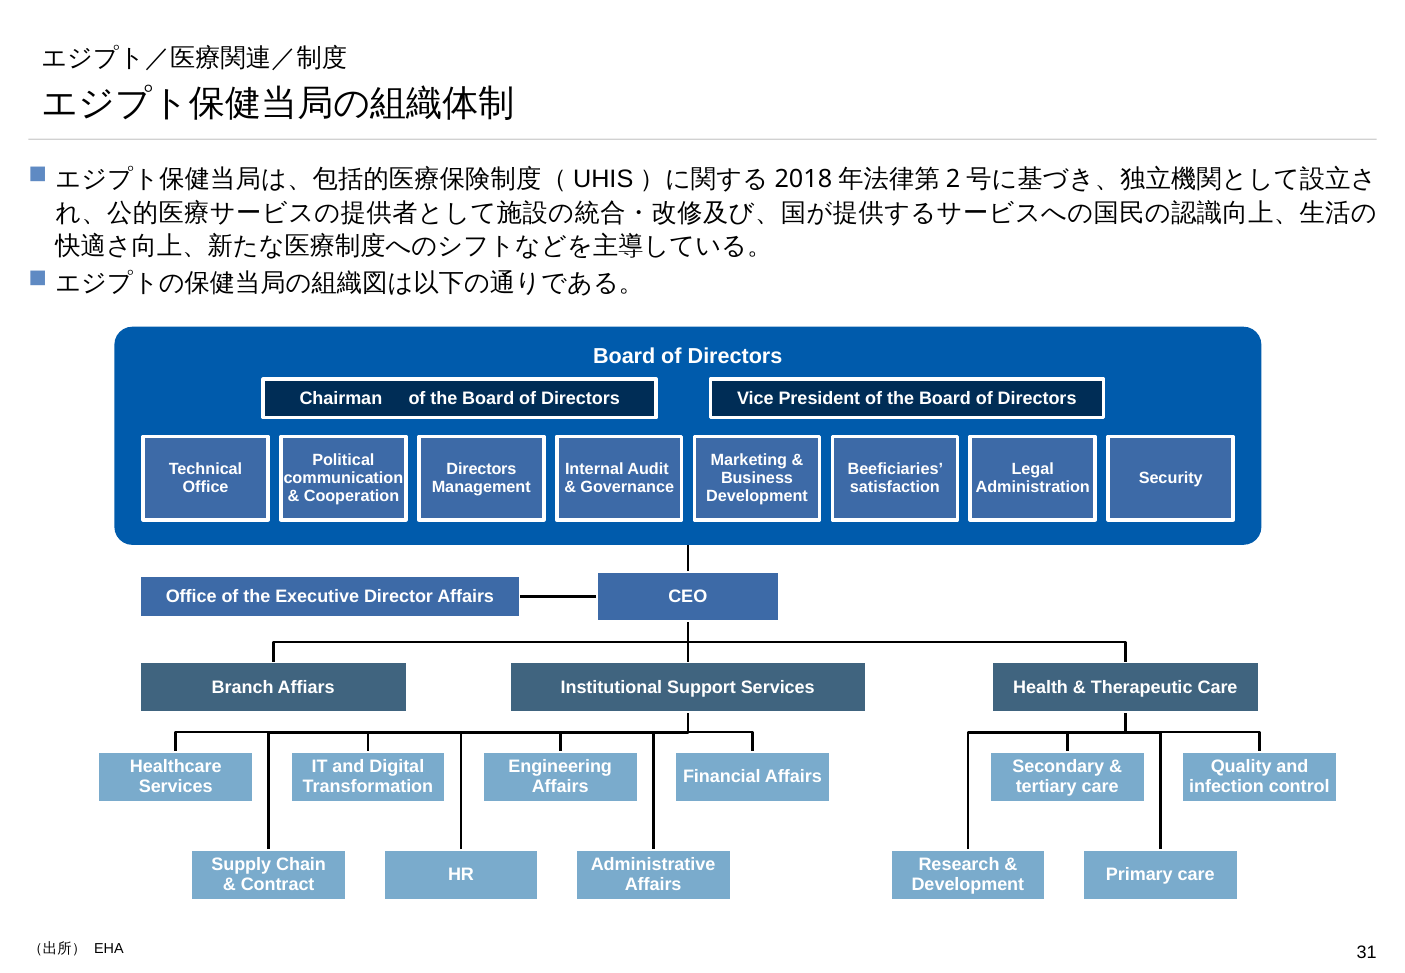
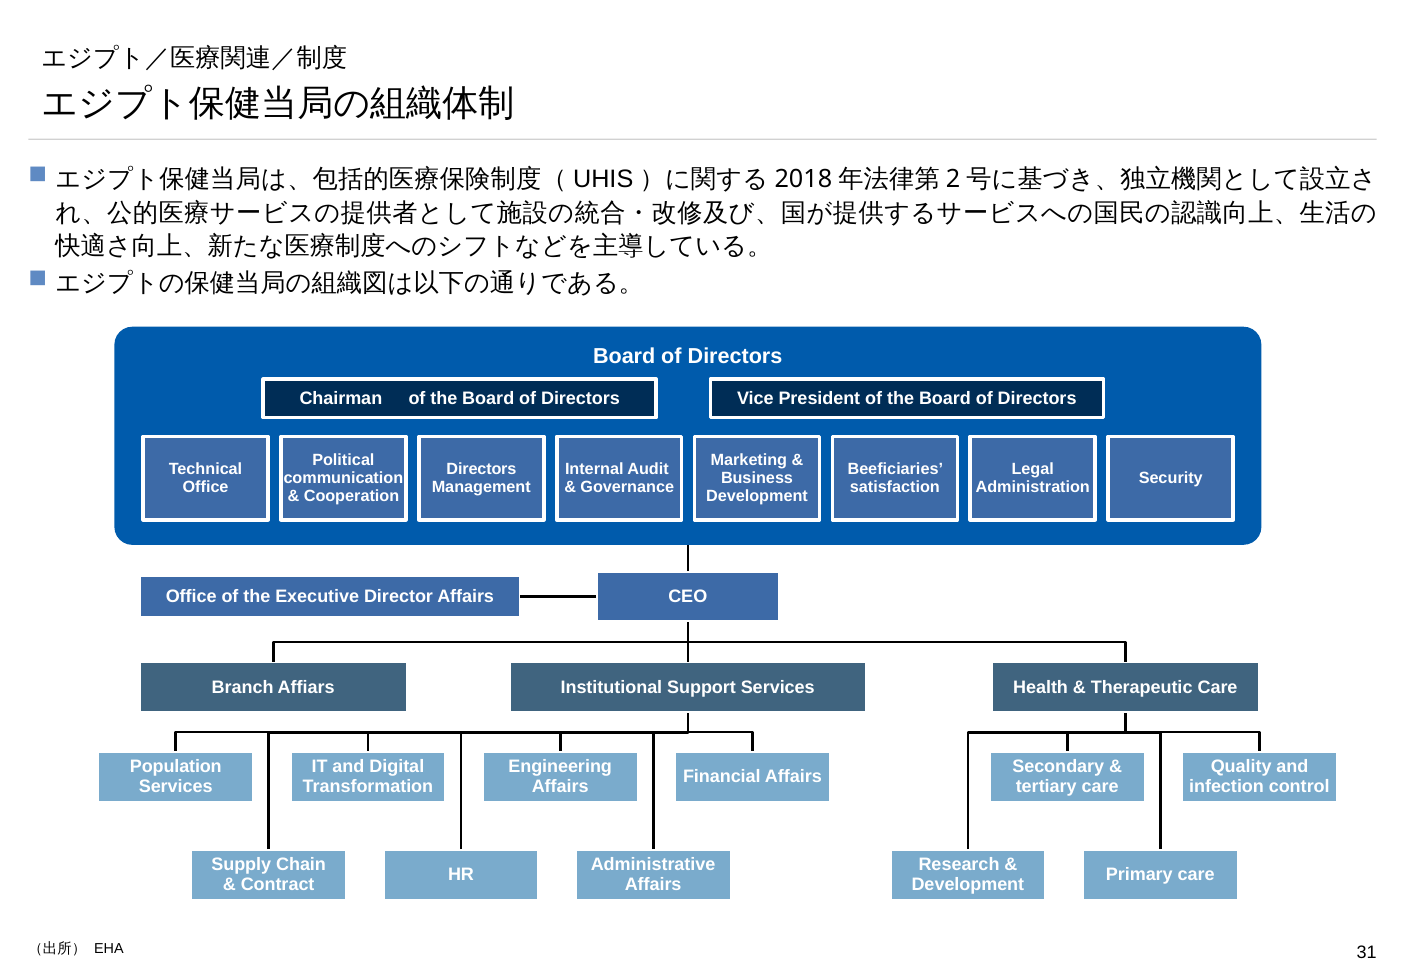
Healthcare: Healthcare -> Population (176, 766)
